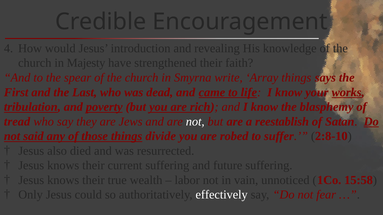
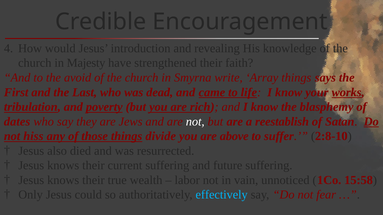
spear: spear -> avoid (78, 78)
tread: tread -> dates (17, 122)
said: said -> hiss (33, 136)
robed: robed -> above (234, 136)
effectively colour: white -> light blue (222, 195)
